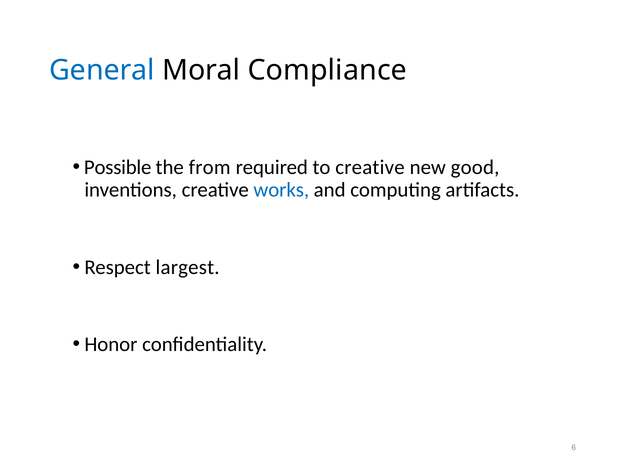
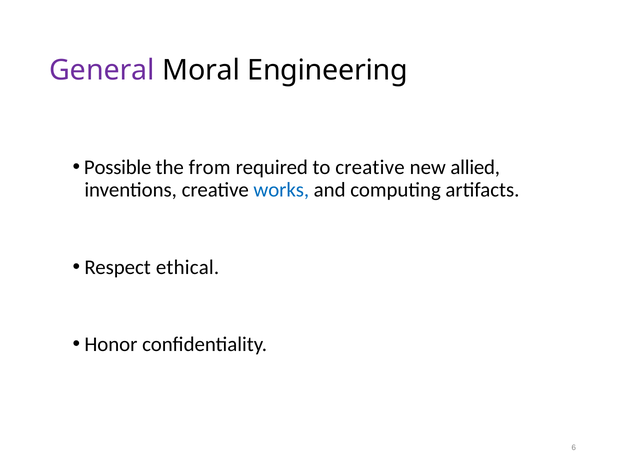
General colour: blue -> purple (102, 70)
Compliance: Compliance -> Engineering (328, 70)
good: good -> allied (475, 167)
largest: largest -> ethical (188, 267)
